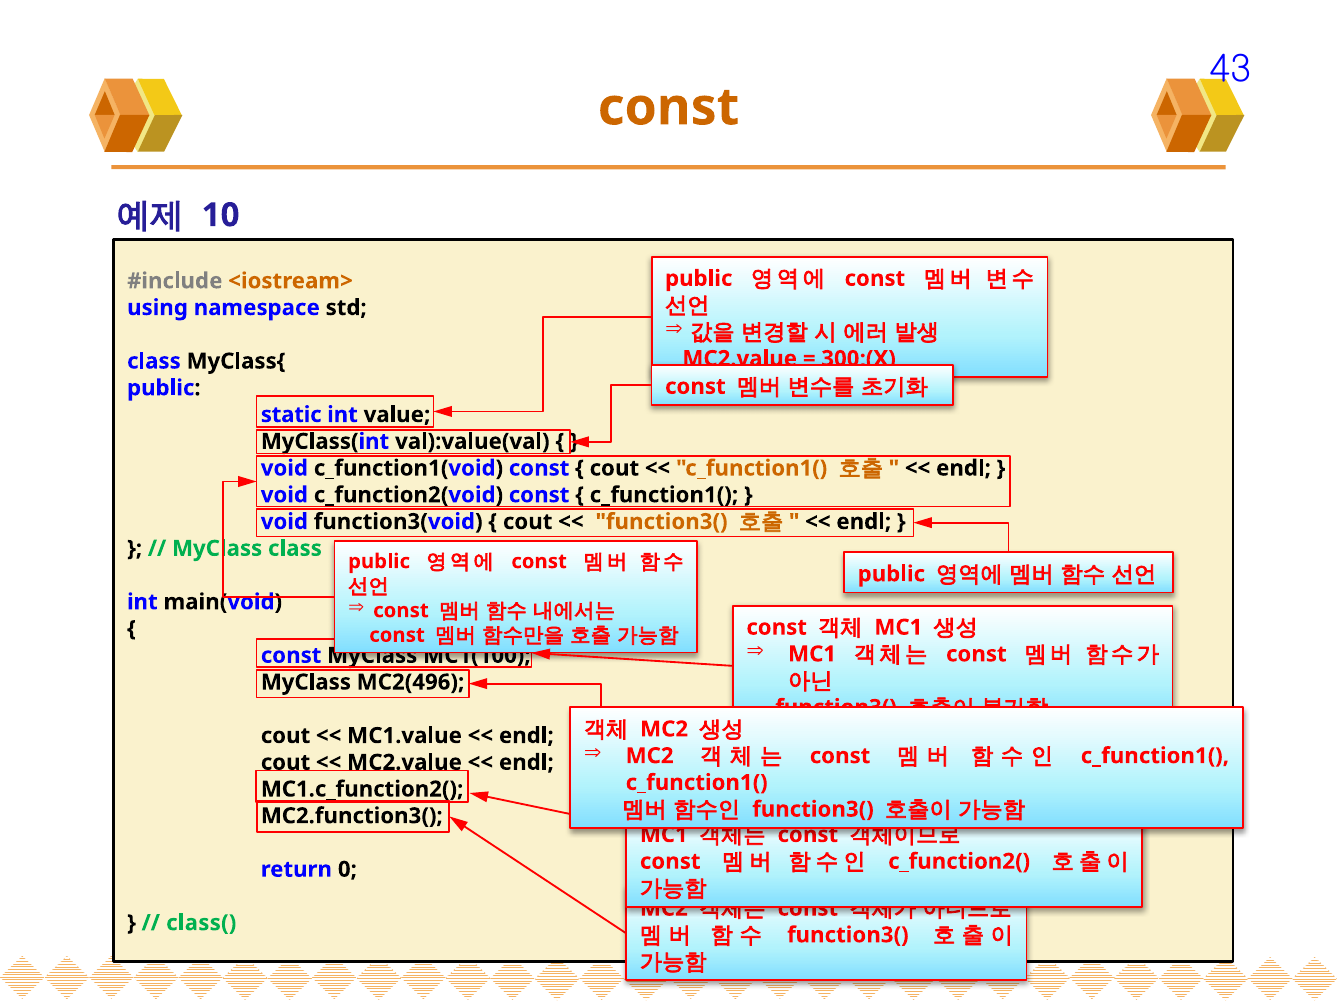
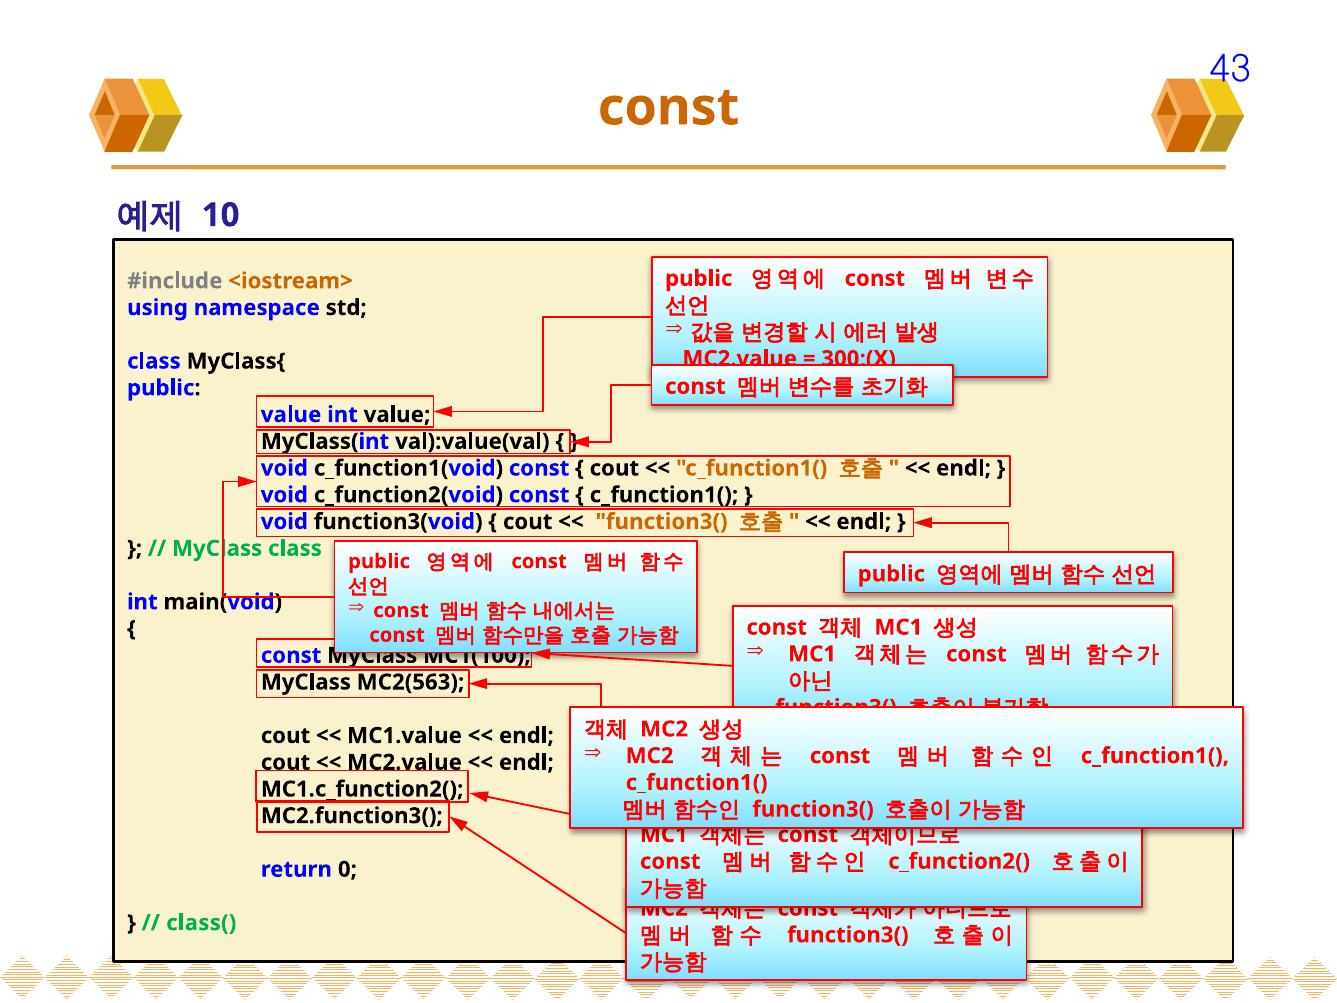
static: static -> value (291, 415)
MC2(496: MC2(496 -> MC2(563 (411, 682)
